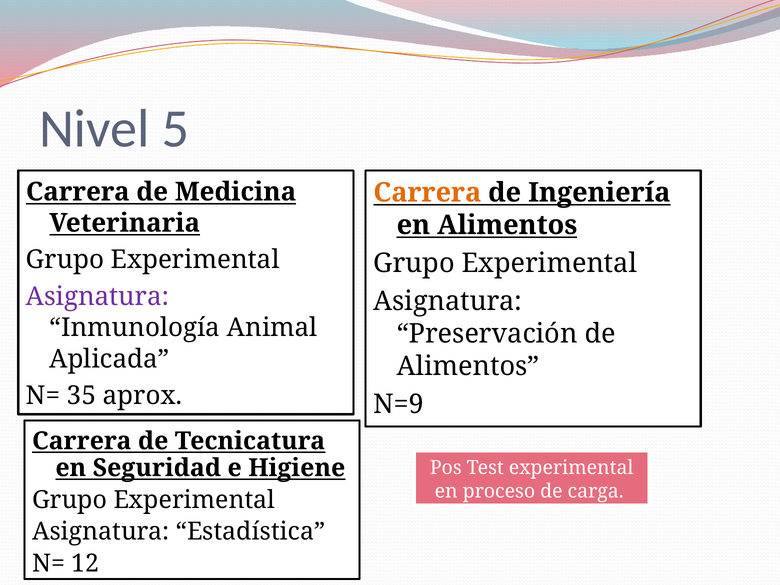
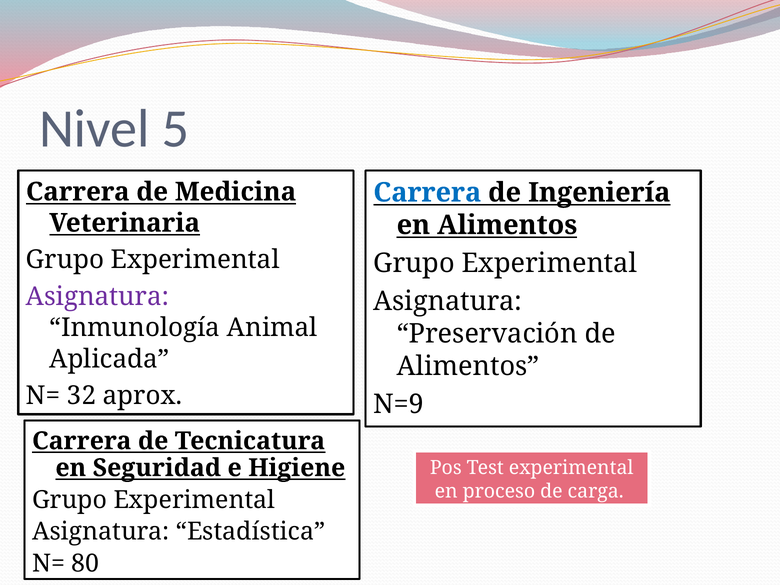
Carrera colour: orange -> blue (427, 193)
35: 35 -> 32 (82, 396)
12: 12 -> 80 (85, 564)
